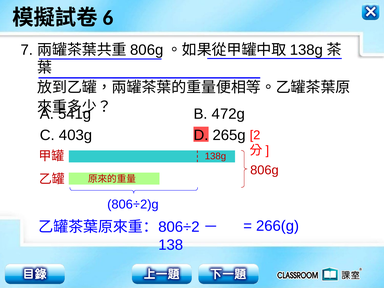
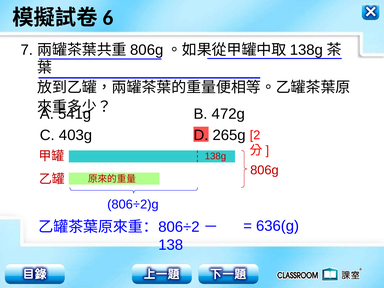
266(g: 266(g -> 636(g (278, 226)
